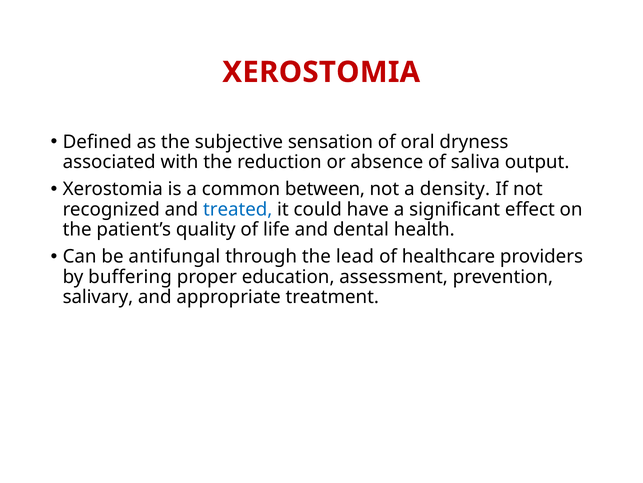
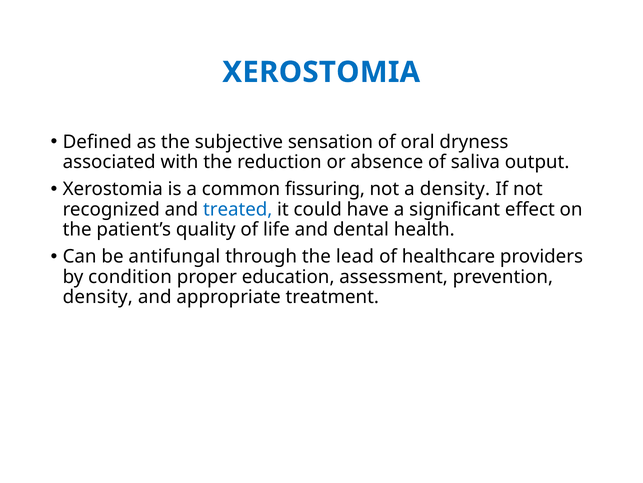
XEROSTOMIA colour: red -> blue (321, 72)
between: between -> fissuring (325, 189)
buffering: buffering -> condition (130, 277)
salivary: salivary -> density (98, 297)
